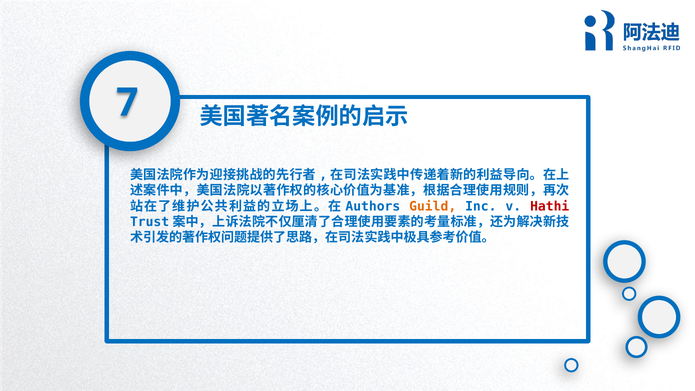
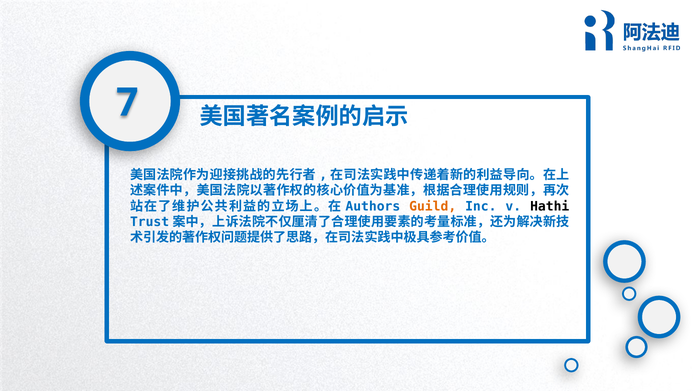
Hathi colour: red -> black (550, 206)
